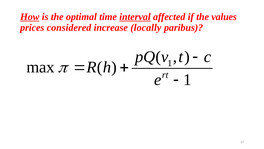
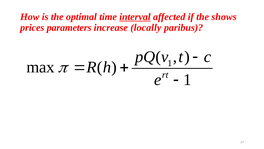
How underline: present -> none (30, 17)
values: values -> shows (224, 17)
considered: considered -> parameters (69, 28)
